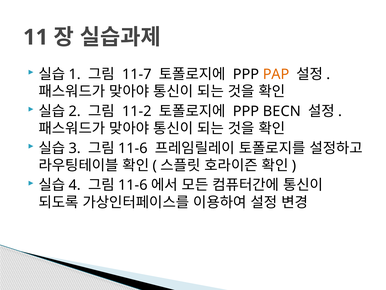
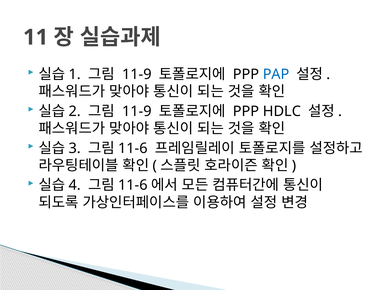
11-7: 11-7 -> 11-9 (137, 74)
PAP colour: orange -> blue (276, 74)
11-2: 11-2 -> 11-9 (137, 111)
BECN: BECN -> HDLC (282, 111)
